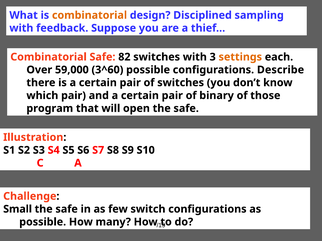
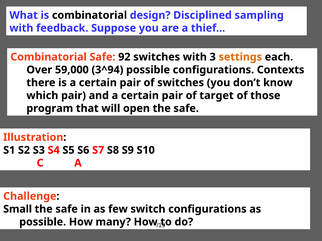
combinatorial colour: orange -> black (90, 15)
82: 82 -> 92 (124, 57)
3^60: 3^60 -> 3^94 (107, 70)
Describe: Describe -> Contexts (281, 70)
binary: binary -> target (217, 96)
